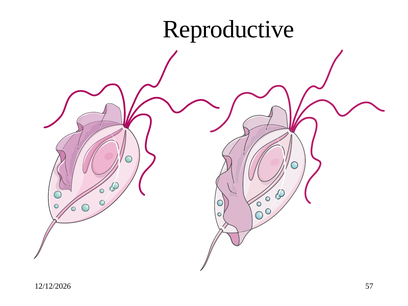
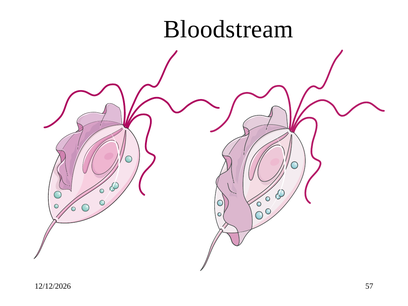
Reproductive: Reproductive -> Bloodstream (228, 29)
